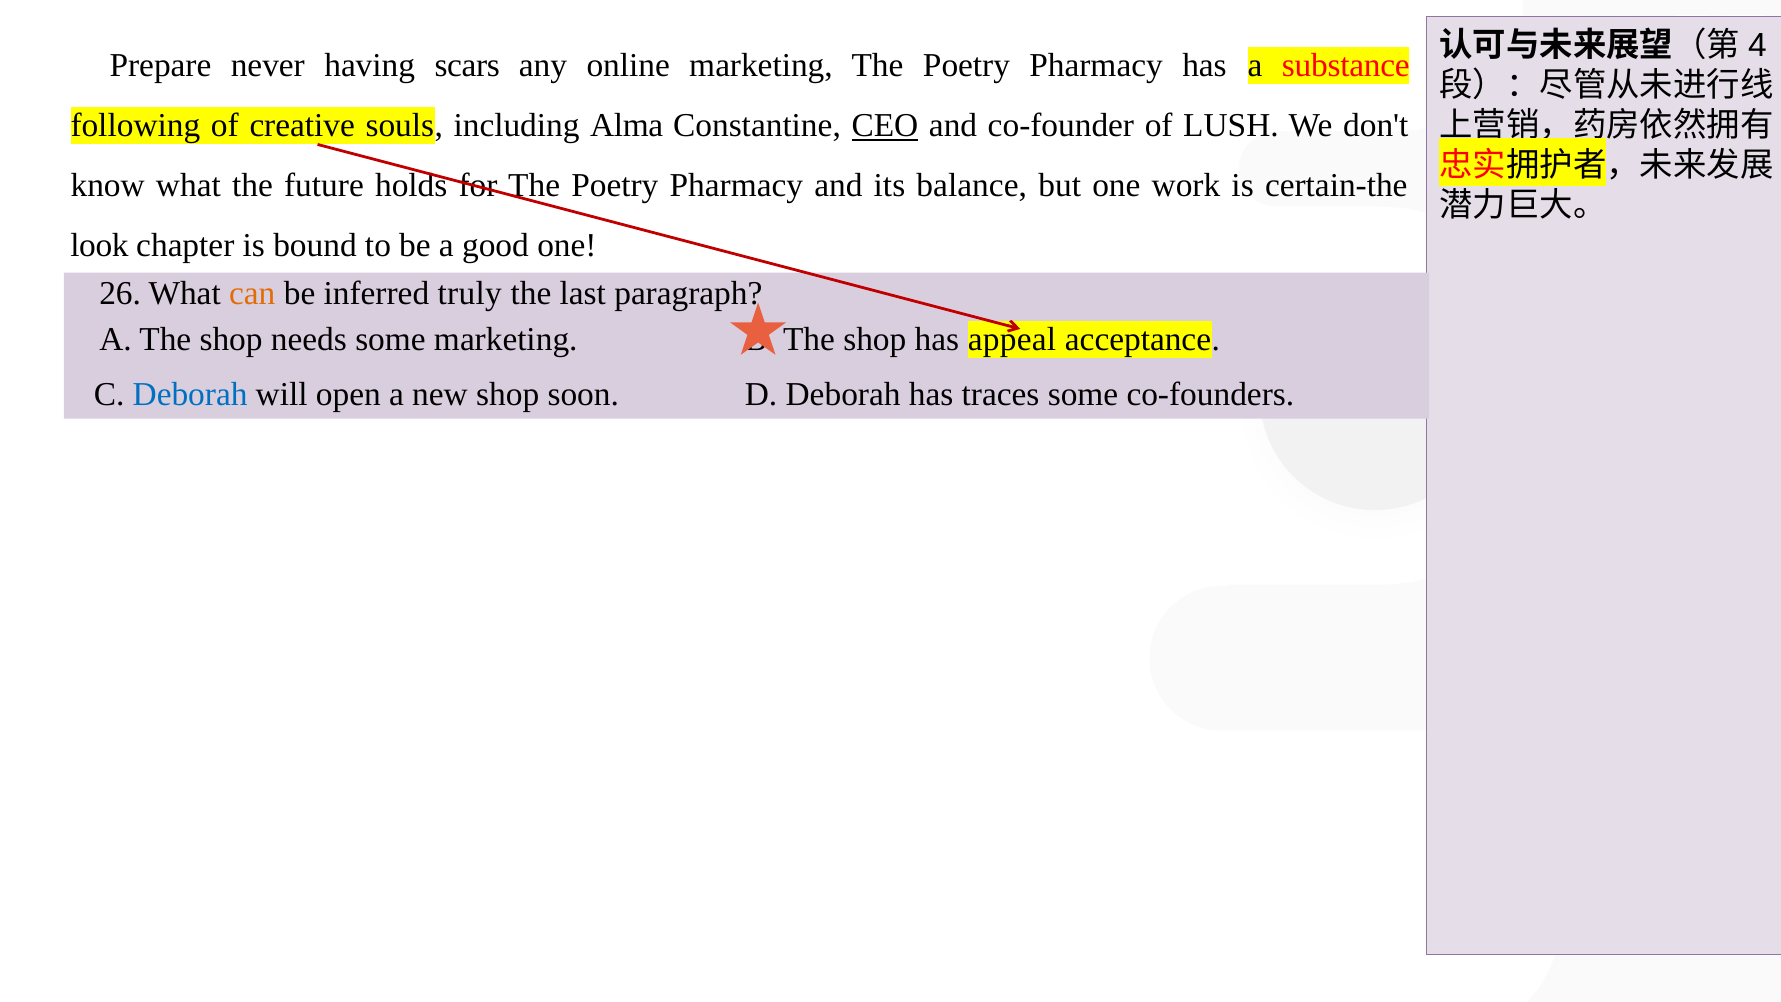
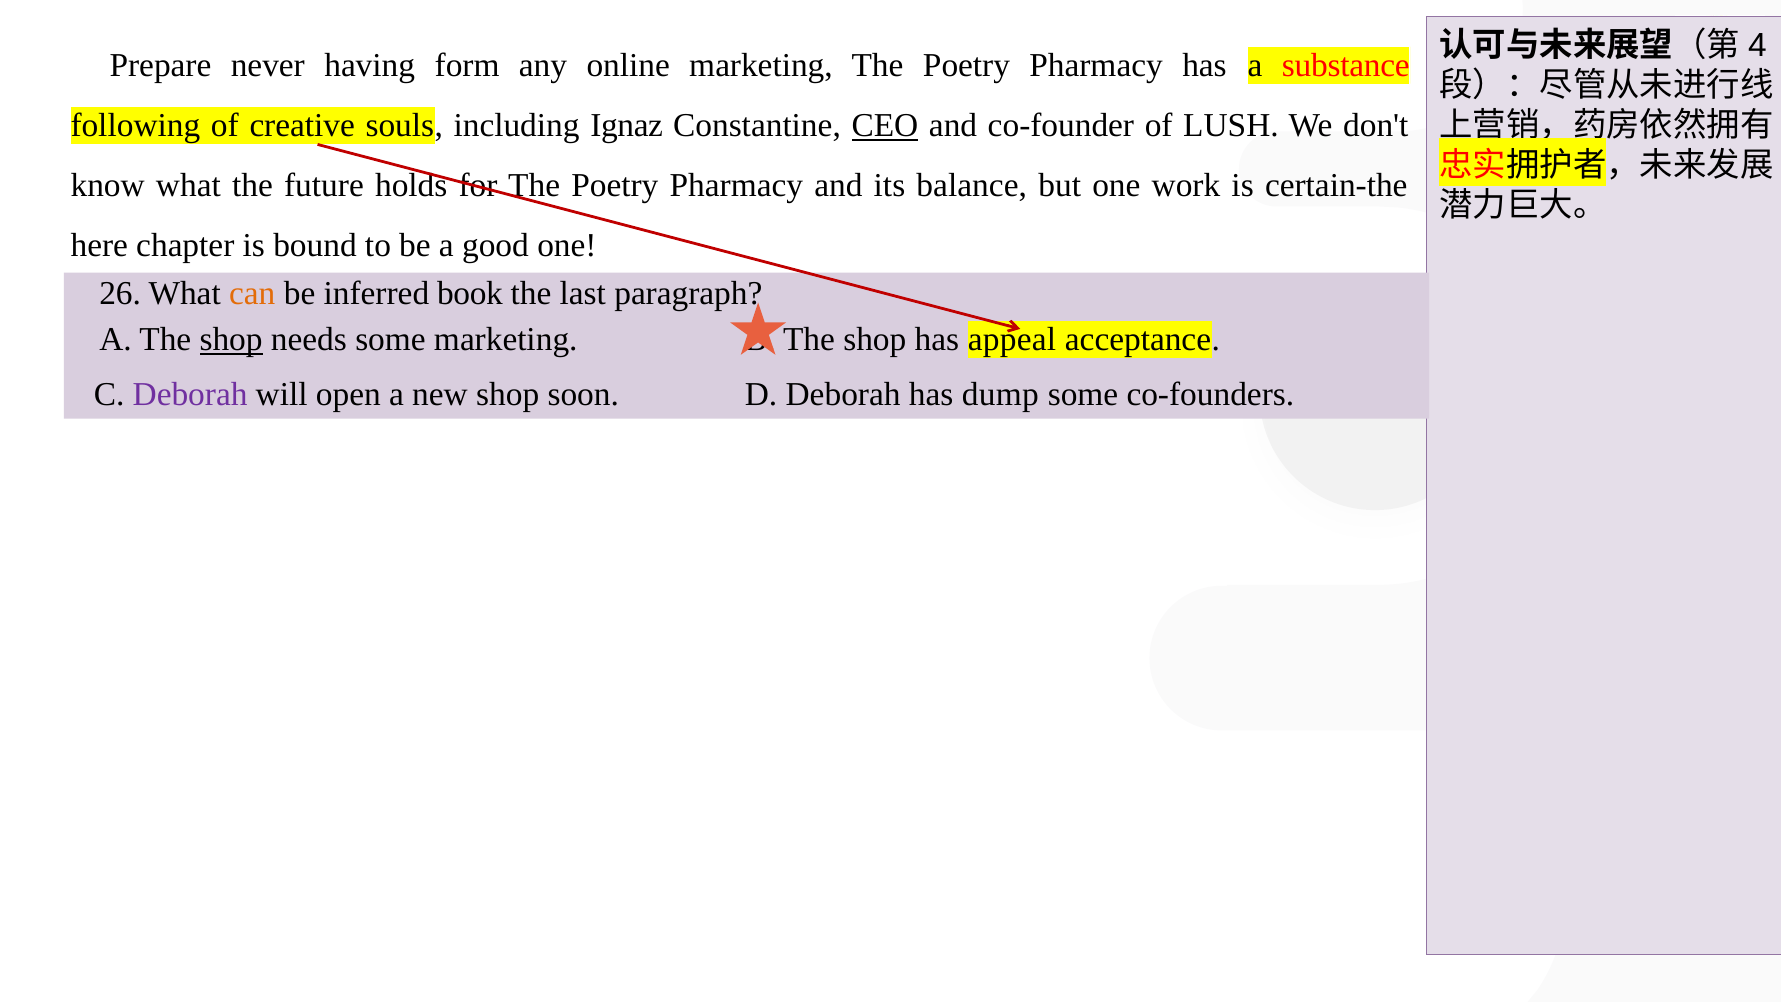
scars: scars -> form (467, 65)
Alma: Alma -> Ignaz (627, 125)
look: look -> here (99, 246)
truly: truly -> book (470, 293)
shop underline: none -> present (231, 339)
Deborah colour: blue -> purple (190, 394)
traces: traces -> dump (1000, 394)
